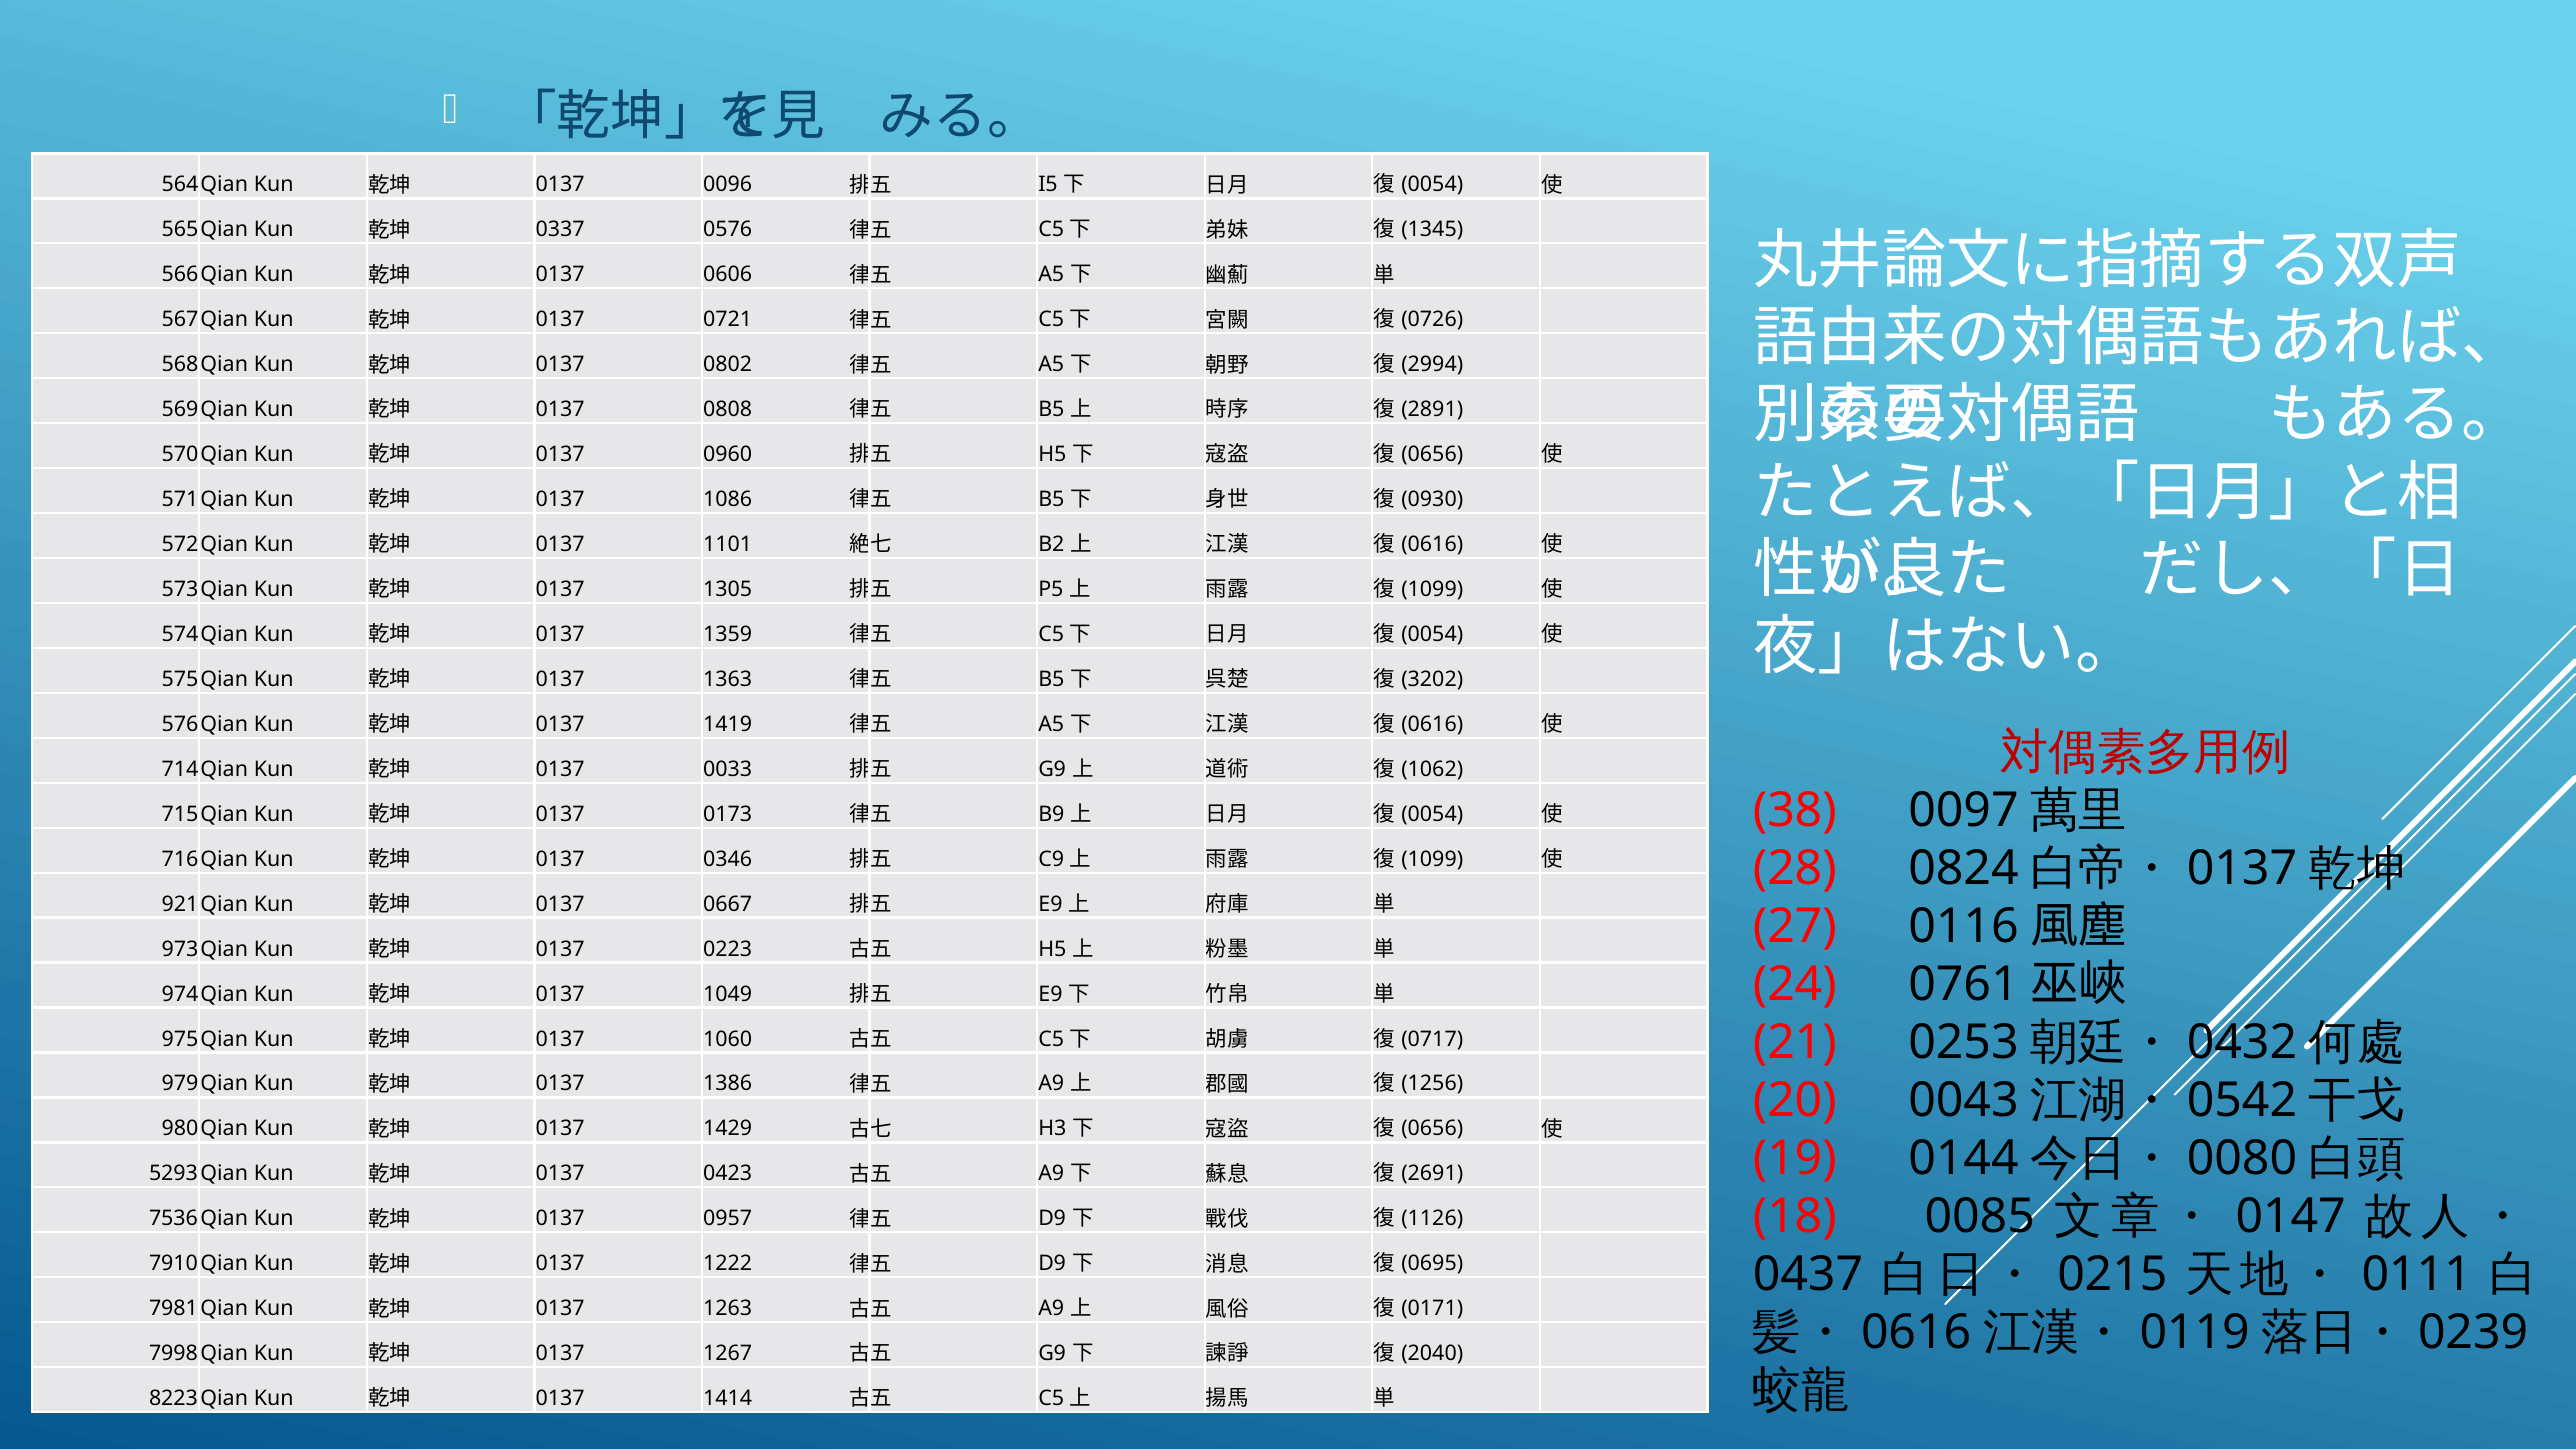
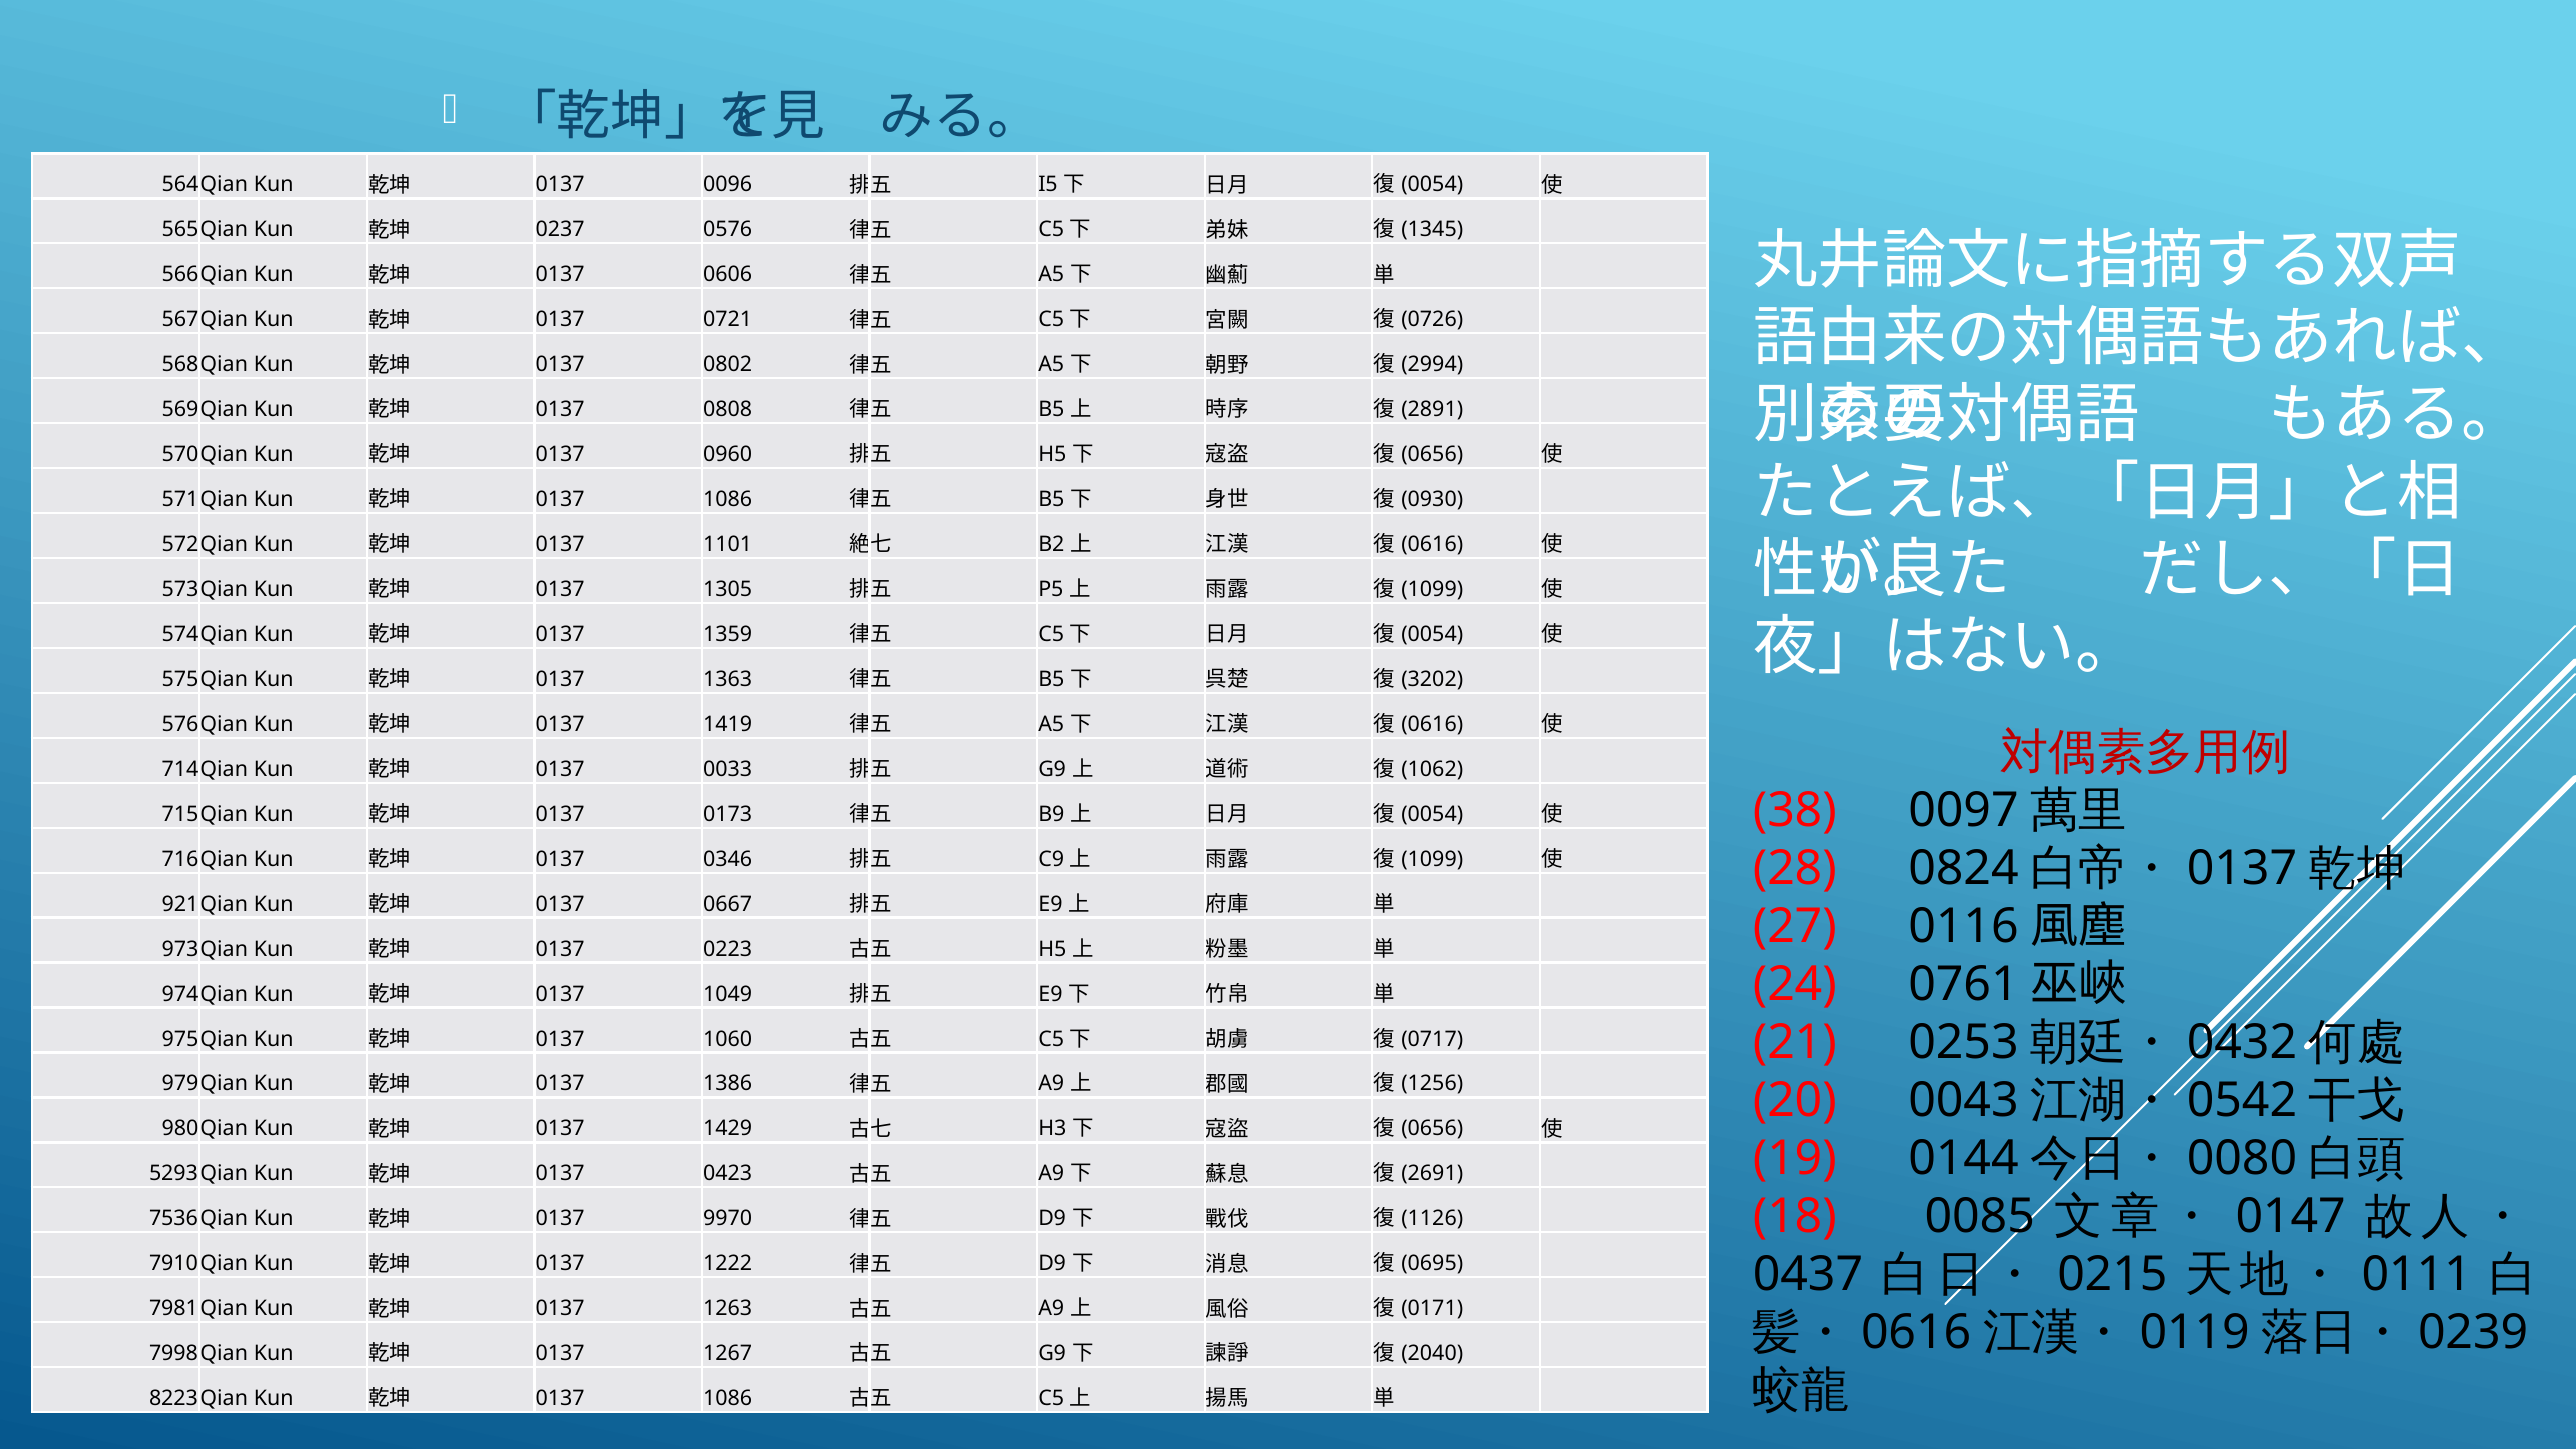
0337: 0337 -> 0237 (560, 230)
0957: 0957 -> 9970 (728, 1219)
1414: 1414 -> 1086 (728, 1399)
